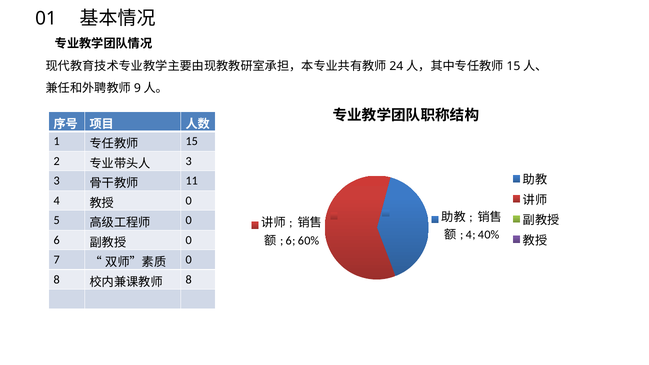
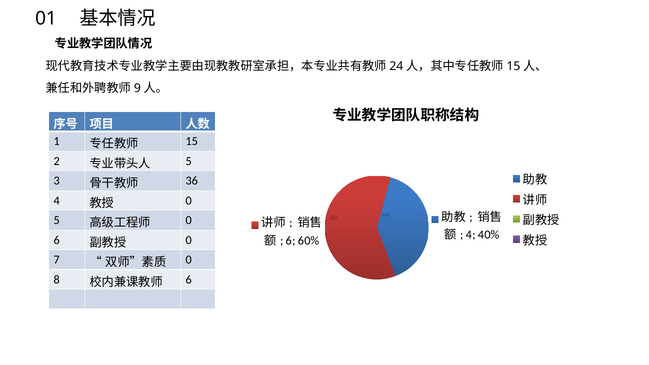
3: 3 -> 5 (189, 161)
11: 11 -> 36 (192, 181)
8: 8 -> 6 (189, 280)
